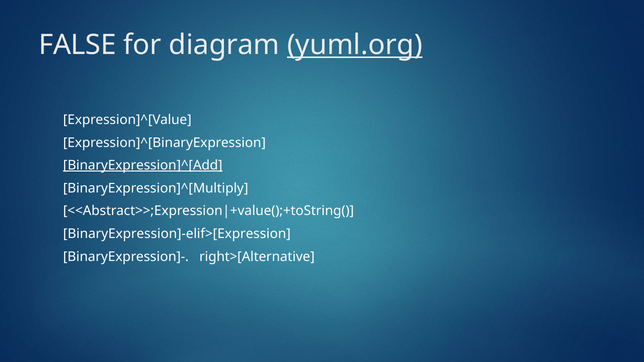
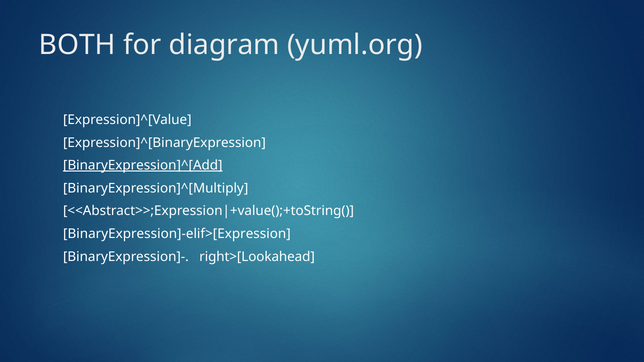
FALSE: FALSE -> BOTH (77, 45)
yuml.org underline: present -> none (355, 45)
right>[Alternative: right>[Alternative -> right>[Lookahead (257, 257)
